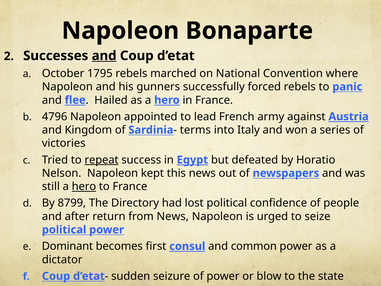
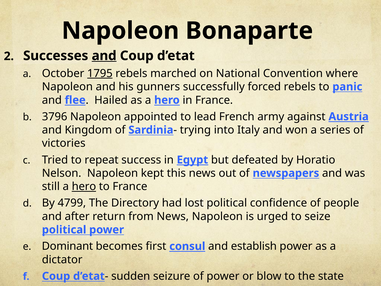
1795 underline: none -> present (100, 73)
4796: 4796 -> 3796 (55, 117)
terms: terms -> trying (195, 130)
repeat underline: present -> none (102, 160)
8799: 8799 -> 4799 (72, 203)
common: common -> establish (254, 246)
